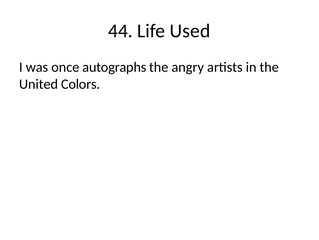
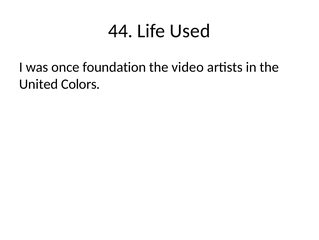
autographs: autographs -> foundation (114, 67)
angry: angry -> video (188, 67)
